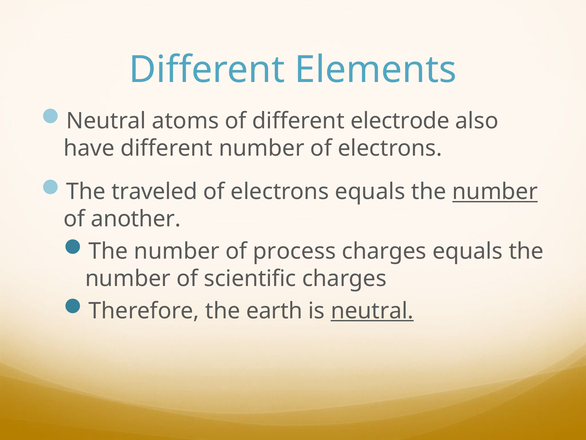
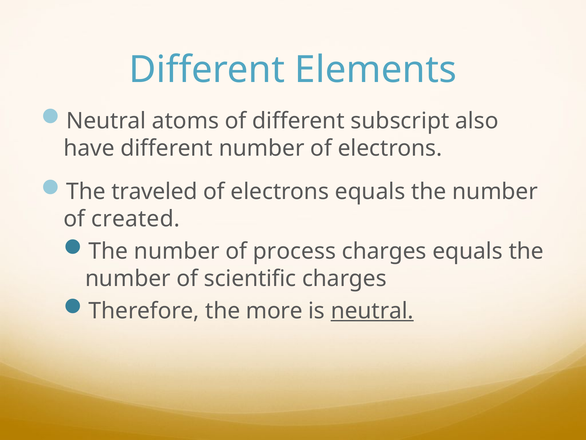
electrode: electrode -> subscript (400, 121)
number underline: present -> none (495, 192)
another: another -> created (136, 219)
earth: earth -> more (274, 311)
